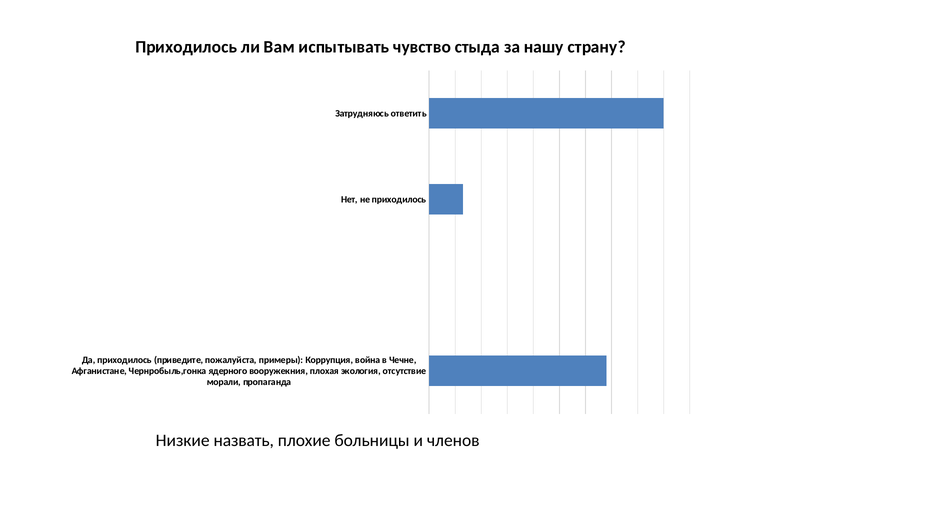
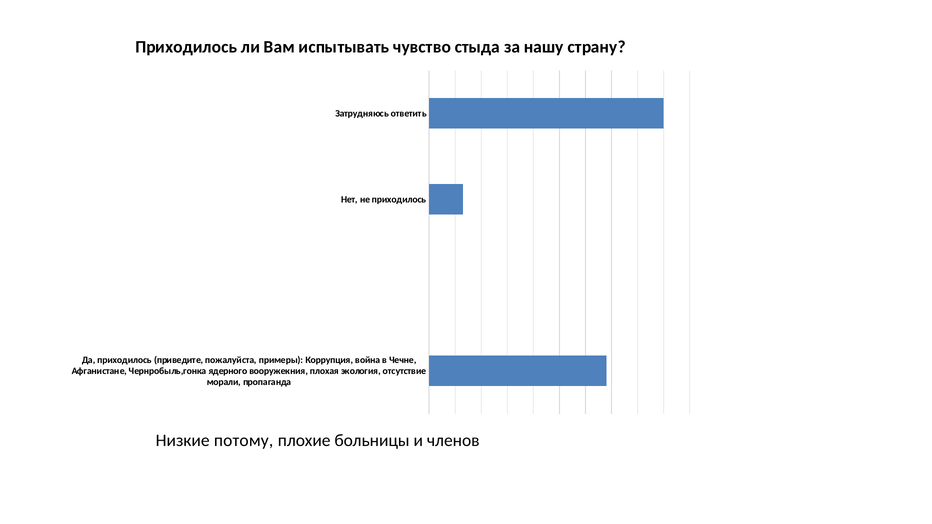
назвать: назвать -> потому (244, 441)
